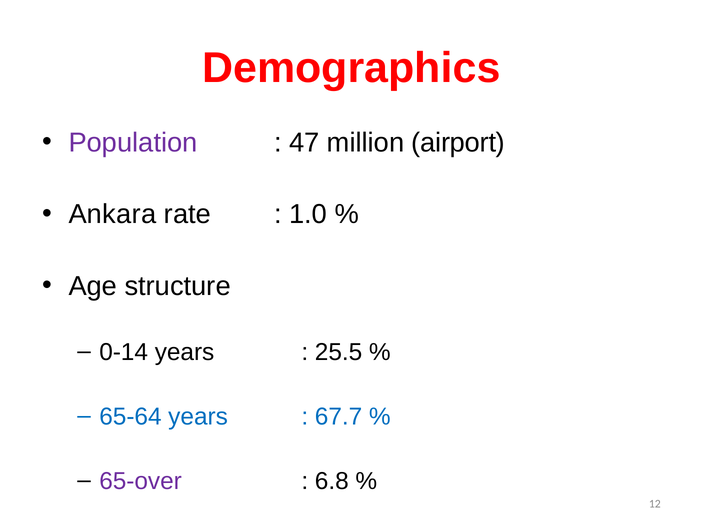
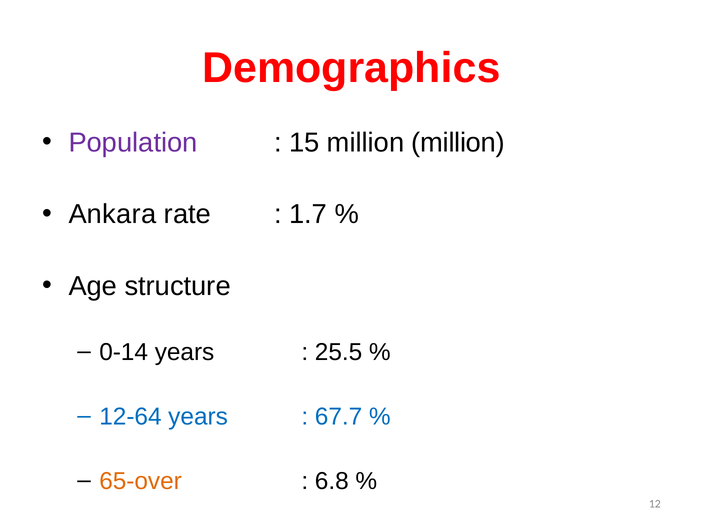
47: 47 -> 15 (304, 143)
million airport: airport -> million (458, 143)
1.0: 1.0 -> 1.7 (308, 214)
65-64: 65-64 -> 12-64 (130, 416)
65-over colour: purple -> orange (141, 480)
